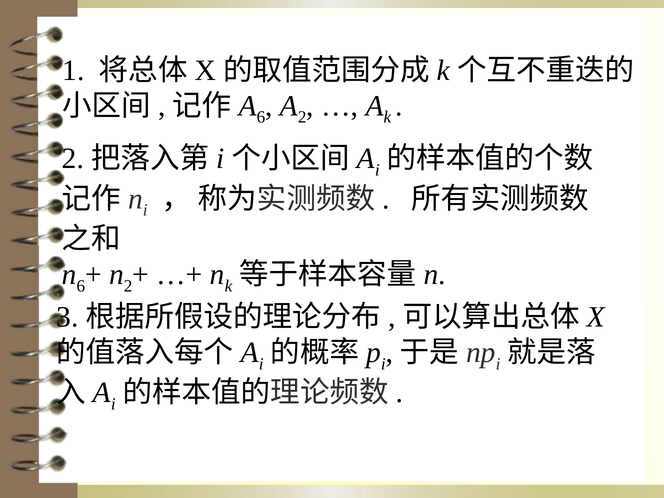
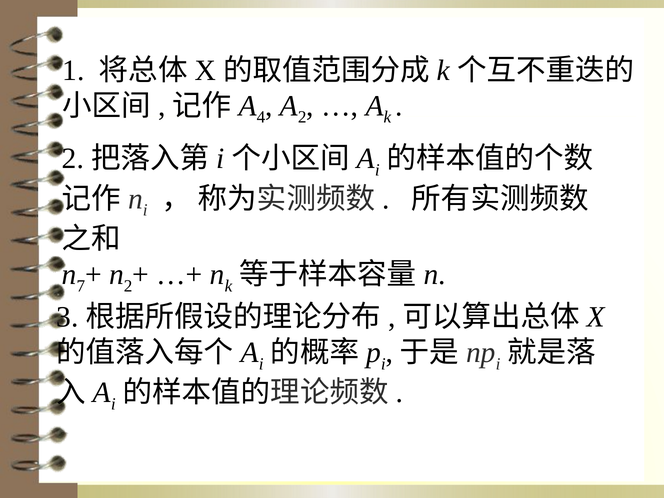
6: 6 -> 4 (261, 117)
6: 6 -> 7 (81, 286)
